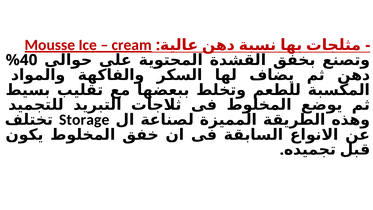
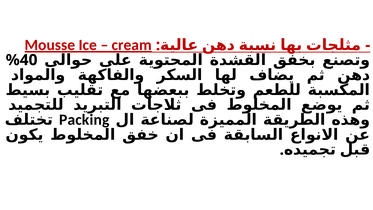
Storage: Storage -> Packing (84, 120)
